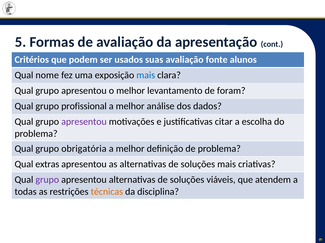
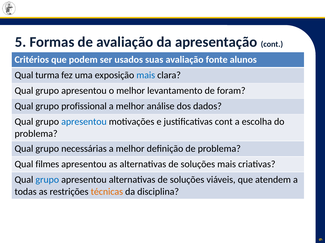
nome: nome -> turma (47, 75)
apresentou colour: purple -> blue (84, 122)
justificativas citar: citar -> cont (224, 122)
obrigatória: obrigatória -> necessárias (84, 149)
extras: extras -> filmes (47, 165)
grupo colour: purple -> blue (47, 180)
